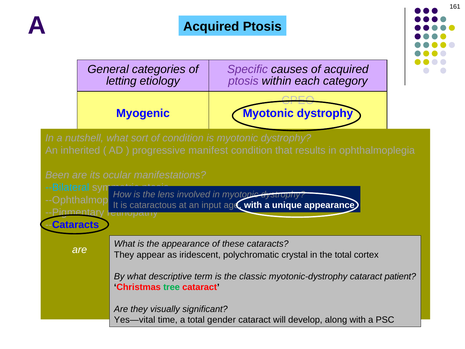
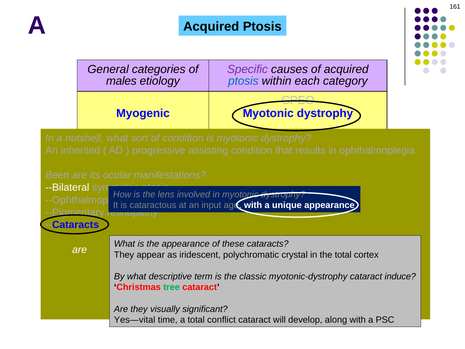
letting: letting -> males (121, 81)
ptosis colour: purple -> blue (243, 81)
manifest: manifest -> assisting (208, 150)
--Bilateral colour: light blue -> white (67, 187)
patient: patient -> induce (400, 276)
gender: gender -> conflict (222, 320)
